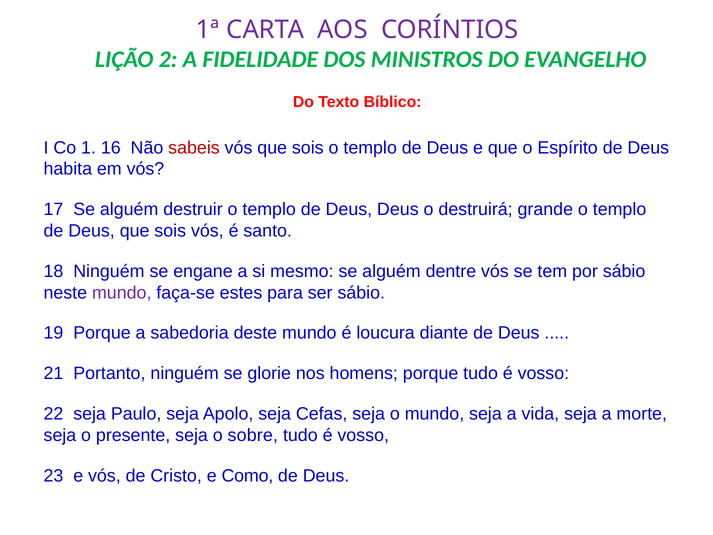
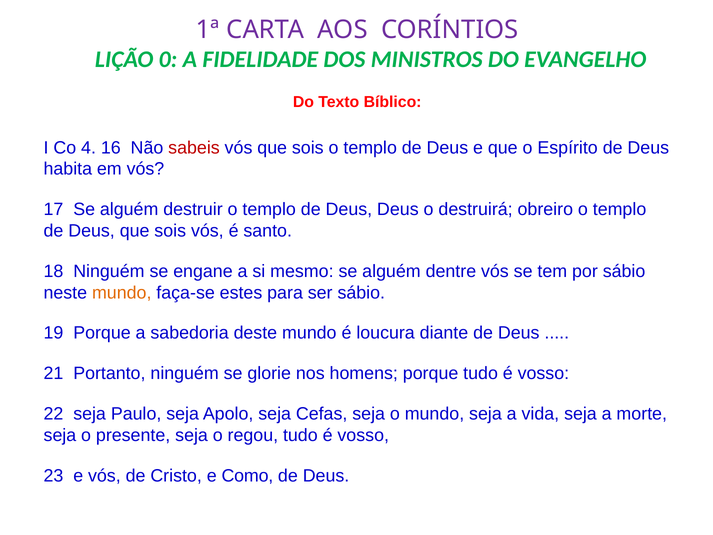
2: 2 -> 0 (168, 59)
1: 1 -> 4 (89, 148)
grande: grande -> obreiro (545, 209)
mundo colour: purple -> orange (122, 293)
sobre: sobre -> regou (253, 435)
